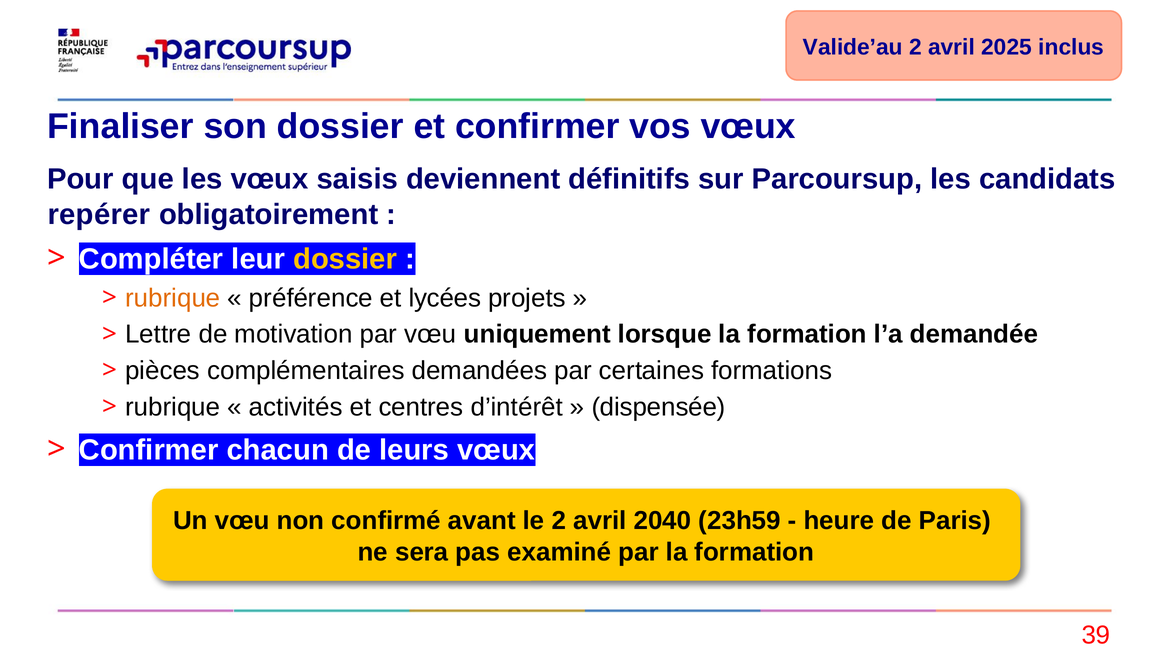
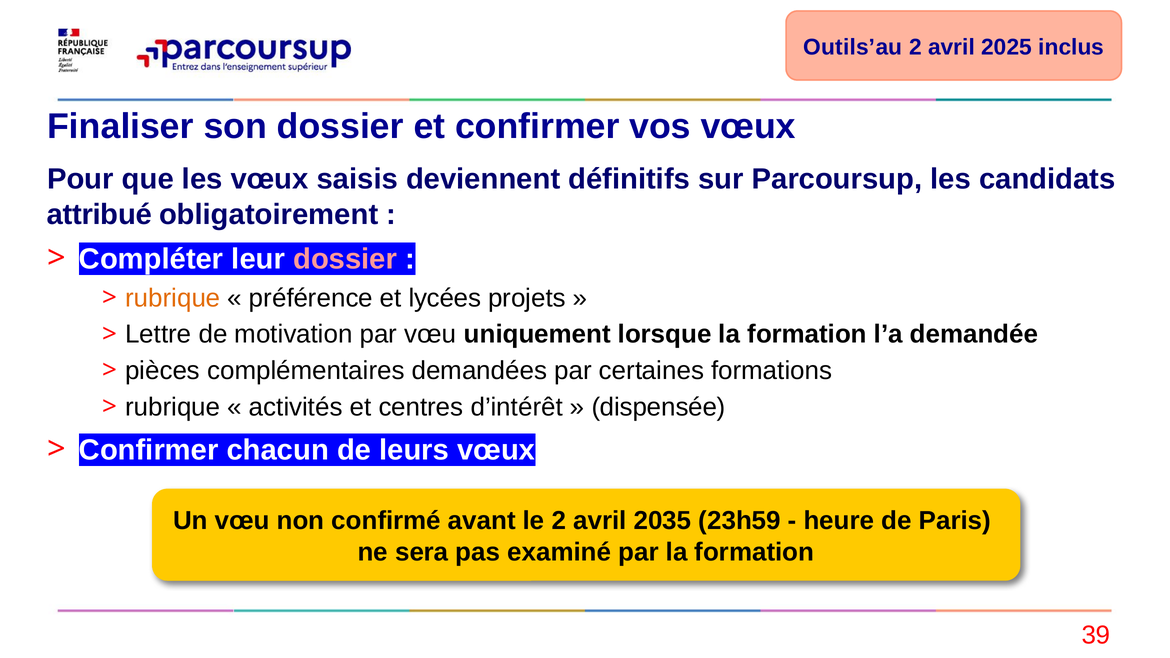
Valide’au: Valide’au -> Outils’au (853, 47)
repérer: repérer -> attribué (99, 214)
dossier colour: yellow -> pink (345, 259)
2040: 2040 -> 2035 (662, 521)
